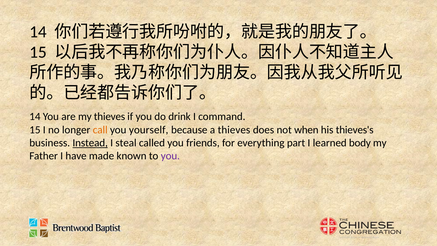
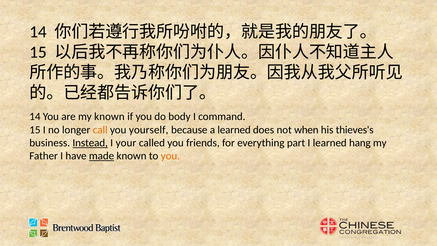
my thieves: thieves -> known (109, 117)
drink: drink -> body (179, 117)
a thieves: thieves -> learned (234, 130)
steal: steal -> your (126, 143)
body: body -> hang (360, 143)
made underline: none -> present (102, 156)
you colour: purple -> orange (170, 156)
